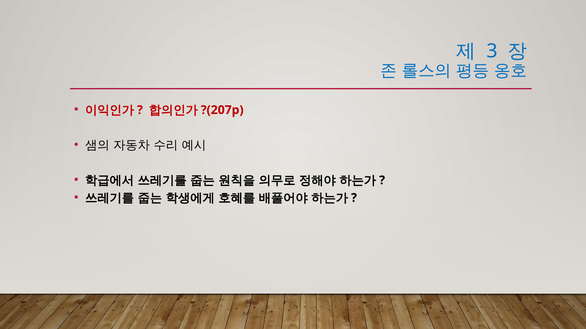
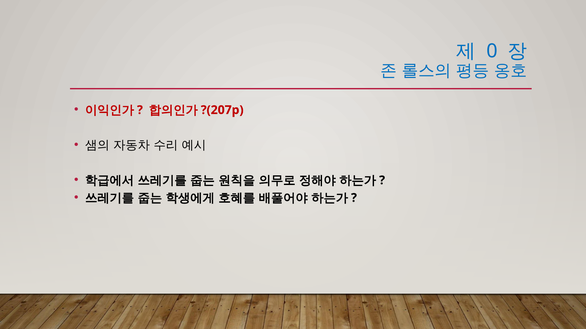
3: 3 -> 0 (492, 51)
